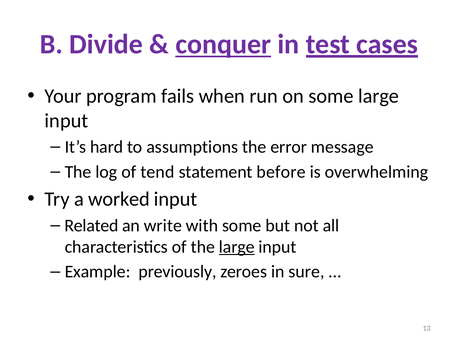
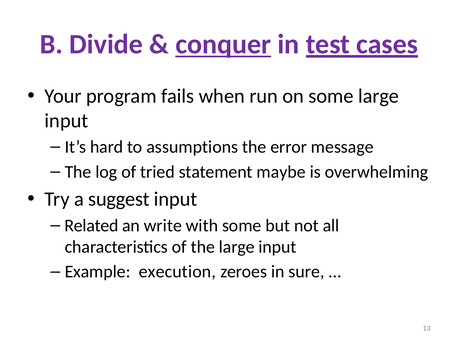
tend: tend -> tried (157, 172)
before: before -> maybe (281, 172)
worked: worked -> suggest (119, 199)
large underline: present -> none (237, 246)
previously: previously -> execution (177, 271)
